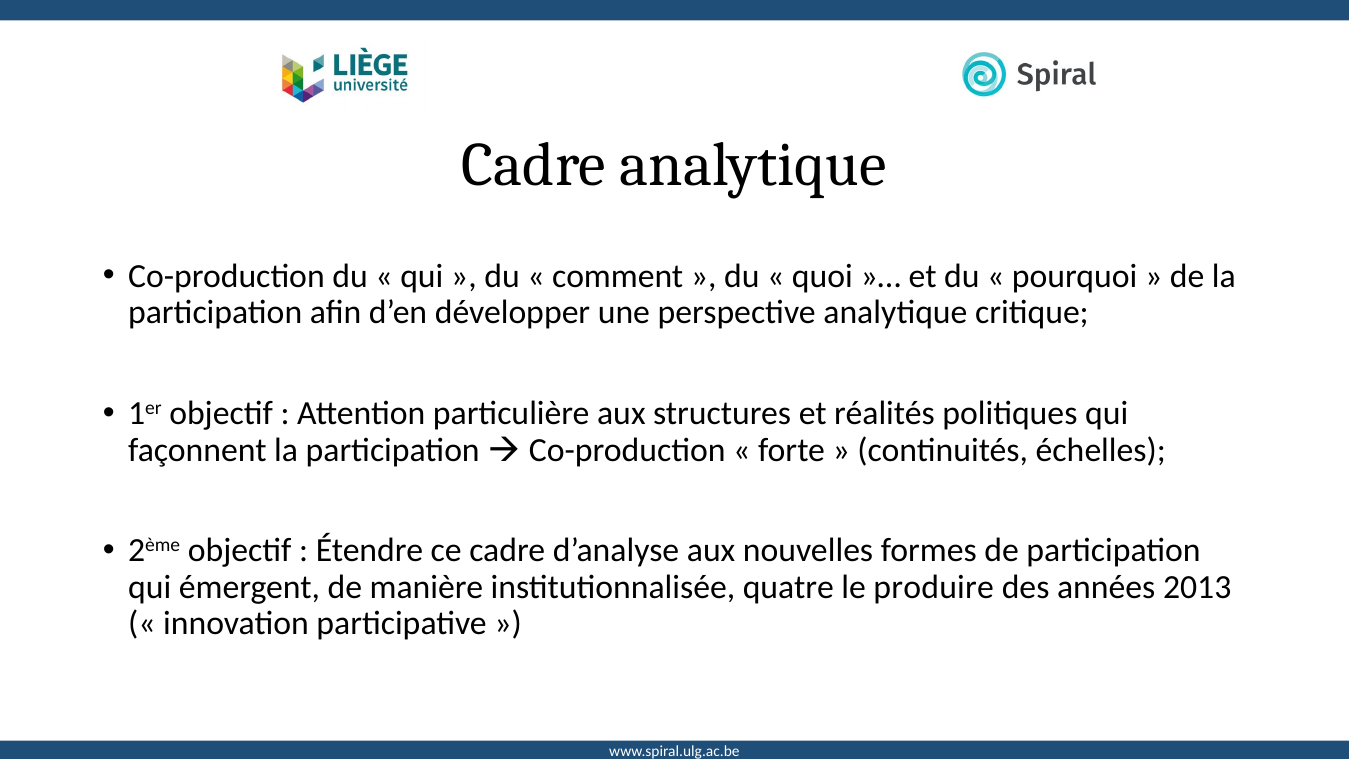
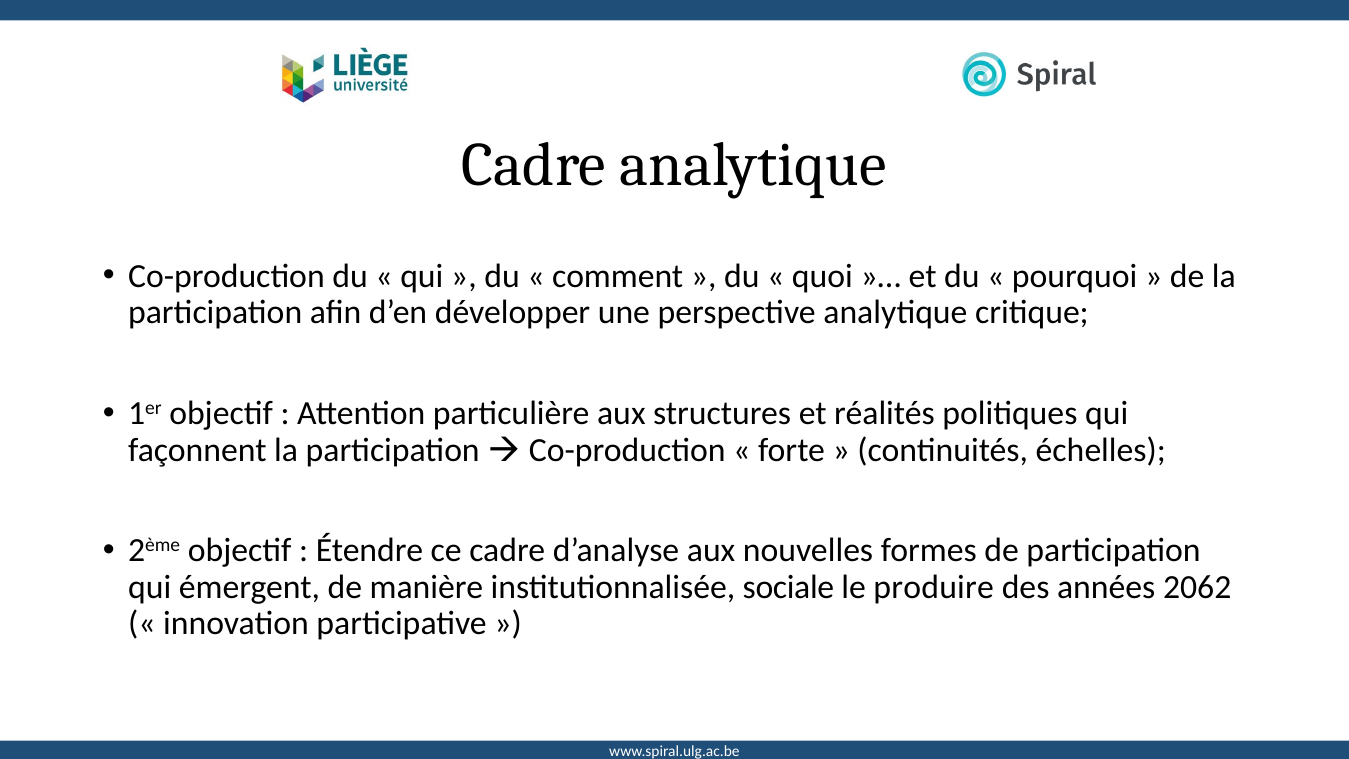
quatre: quatre -> sociale (788, 587)
2013: 2013 -> 2062 (1197, 587)
